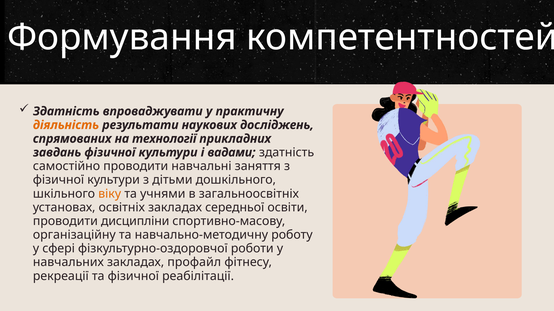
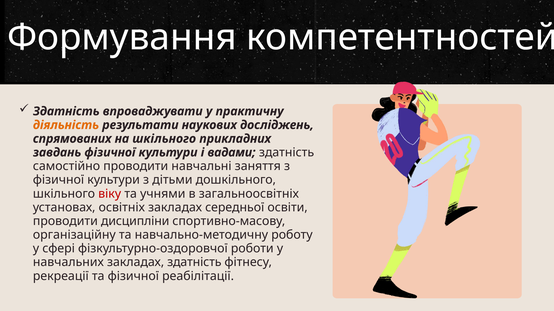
на технології: технології -> шкільного (164, 139)
віку colour: orange -> red (110, 194)
закладах профайл: профайл -> здатність (194, 263)
